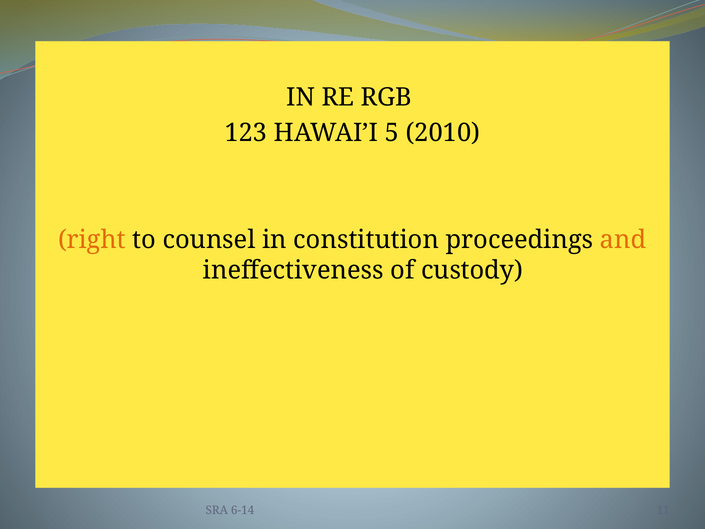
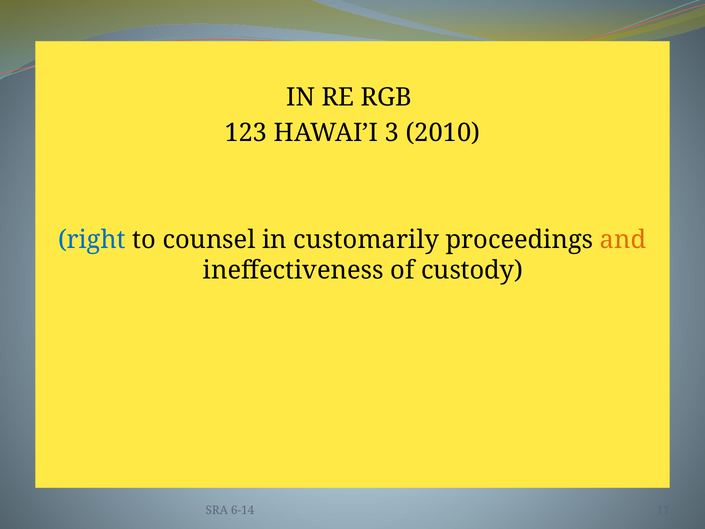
5: 5 -> 3 (392, 133)
right colour: orange -> blue (92, 240)
constitution: constitution -> customarily (366, 240)
